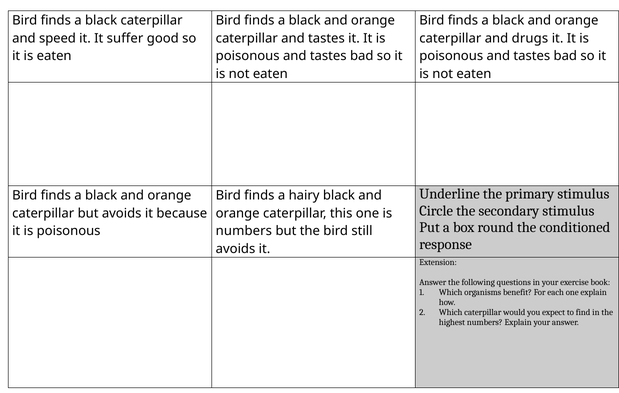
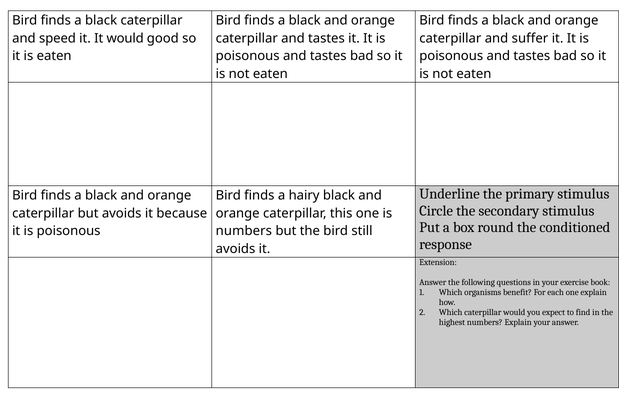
It suffer: suffer -> would (125, 38)
drugs: drugs -> suffer (530, 38)
